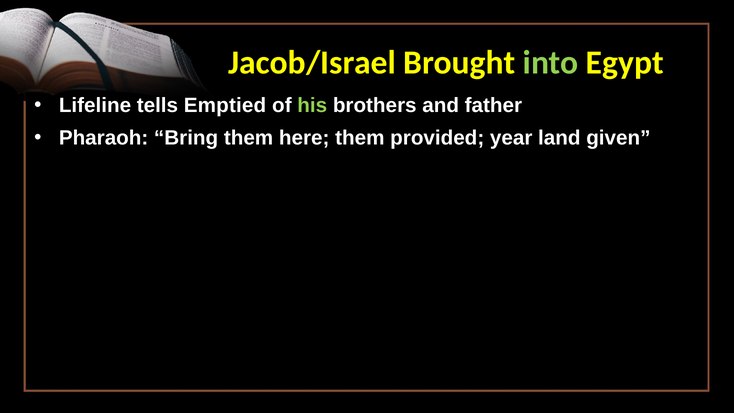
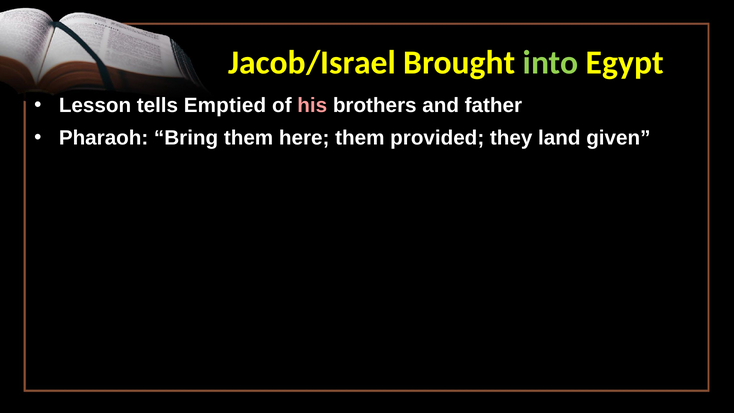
Lifeline: Lifeline -> Lesson (95, 106)
his colour: light green -> pink (312, 106)
year: year -> they (511, 138)
